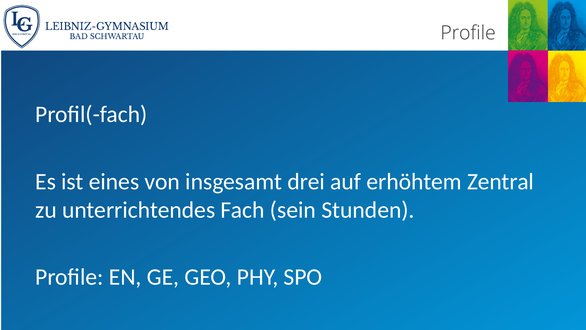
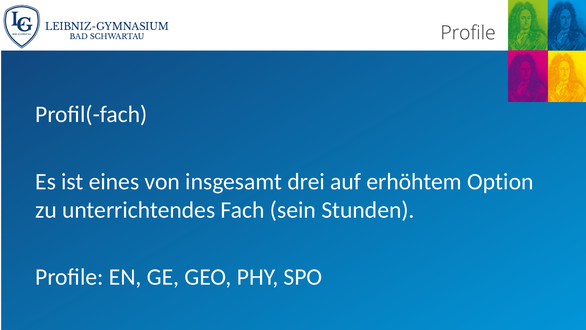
Zentral: Zentral -> Option (500, 181)
